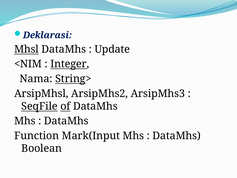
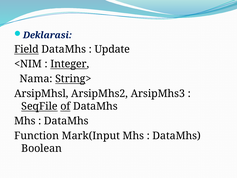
Mhsl: Mhsl -> Field (26, 49)
